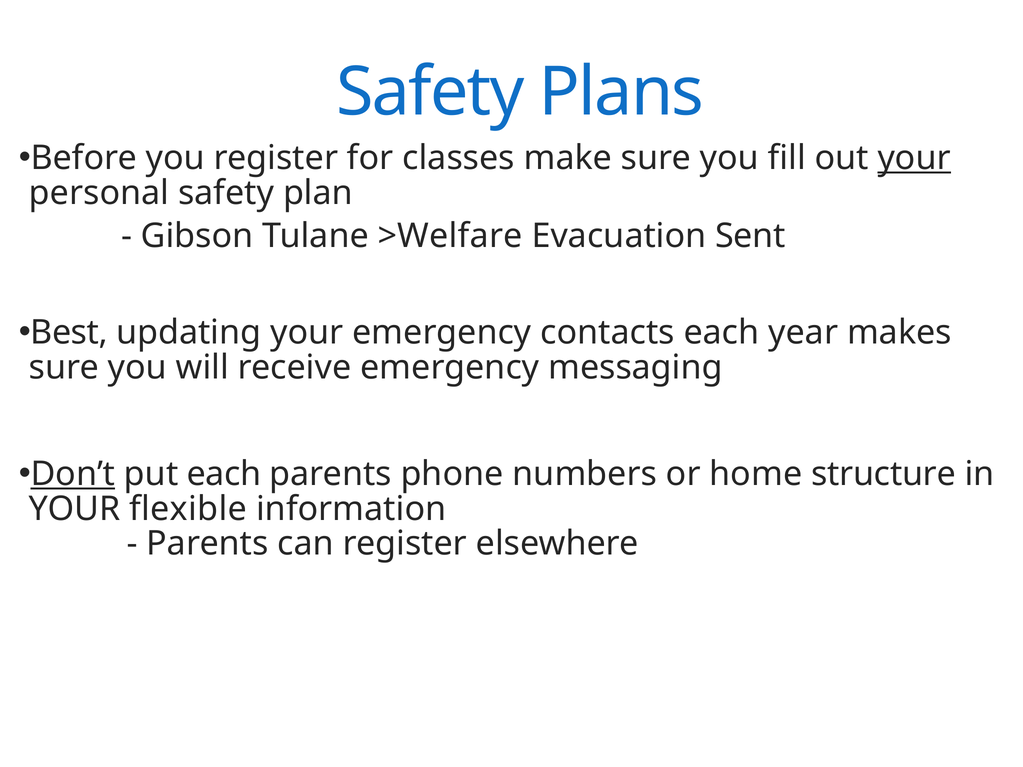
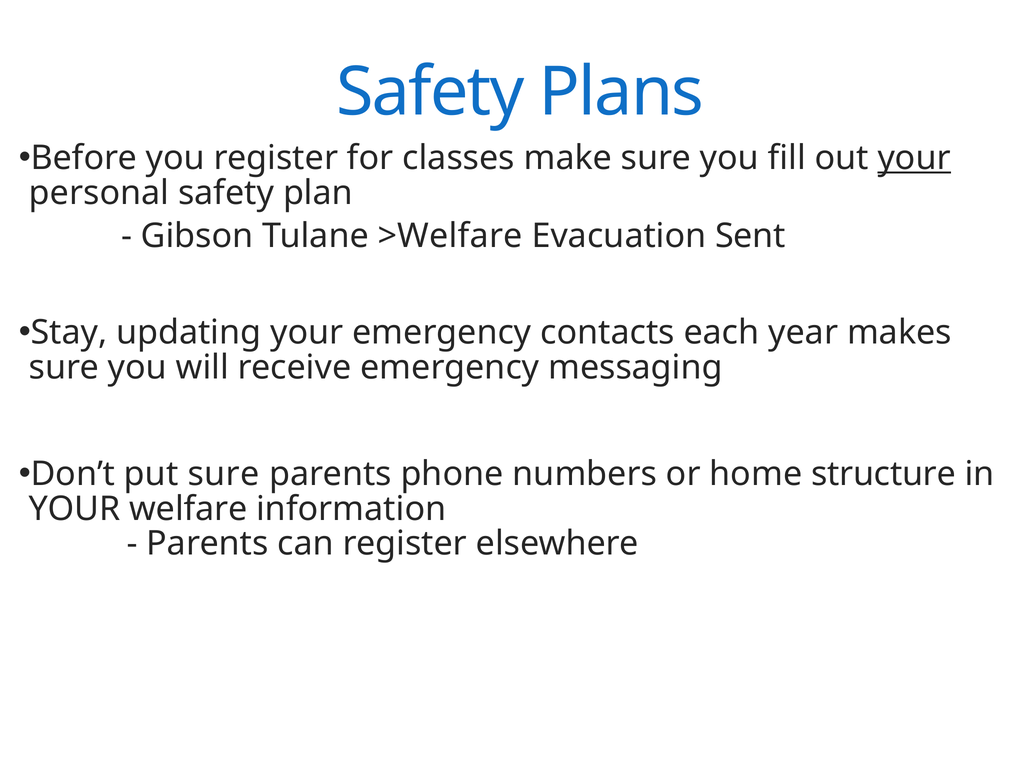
Best: Best -> Stay (69, 333)
Don’t underline: present -> none (73, 474)
put each: each -> sure (224, 474)
flexible: flexible -> welfare (188, 509)
